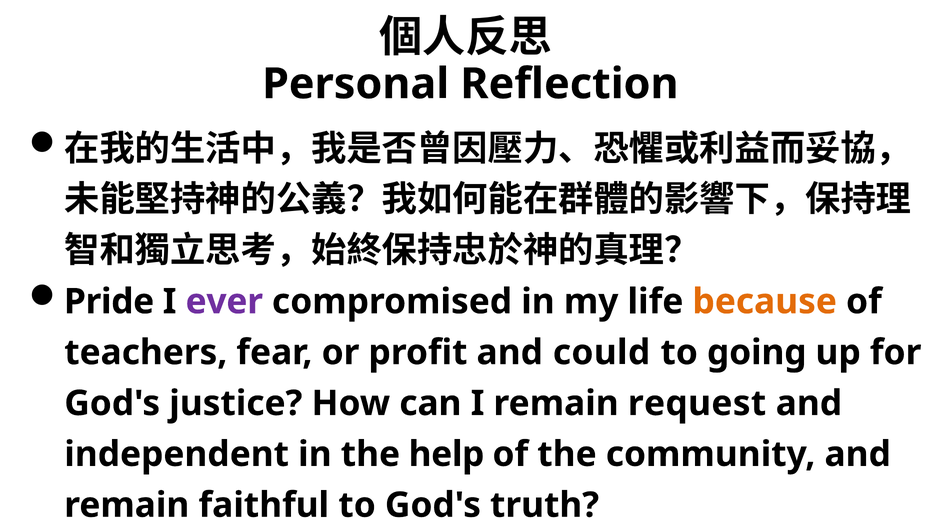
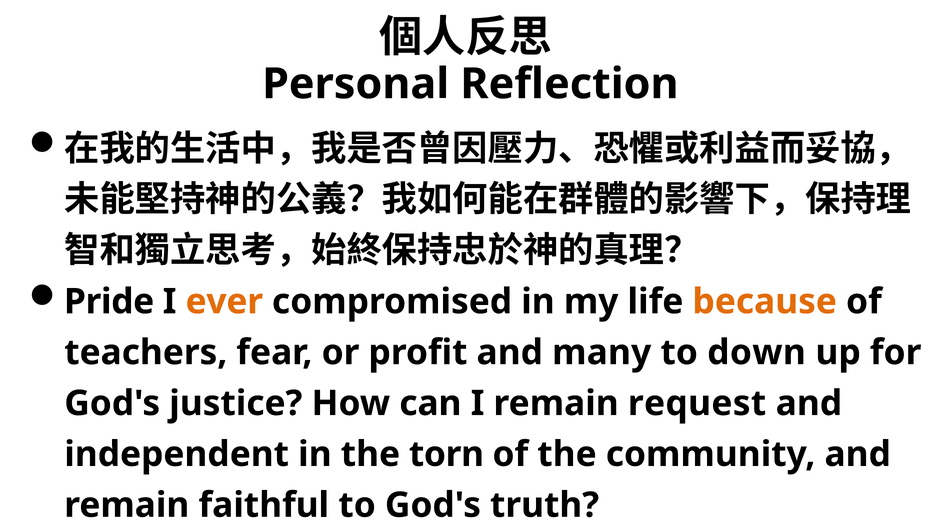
ever colour: purple -> orange (224, 301)
could: could -> many (602, 352)
going: going -> down (757, 352)
help: help -> torn (446, 454)
